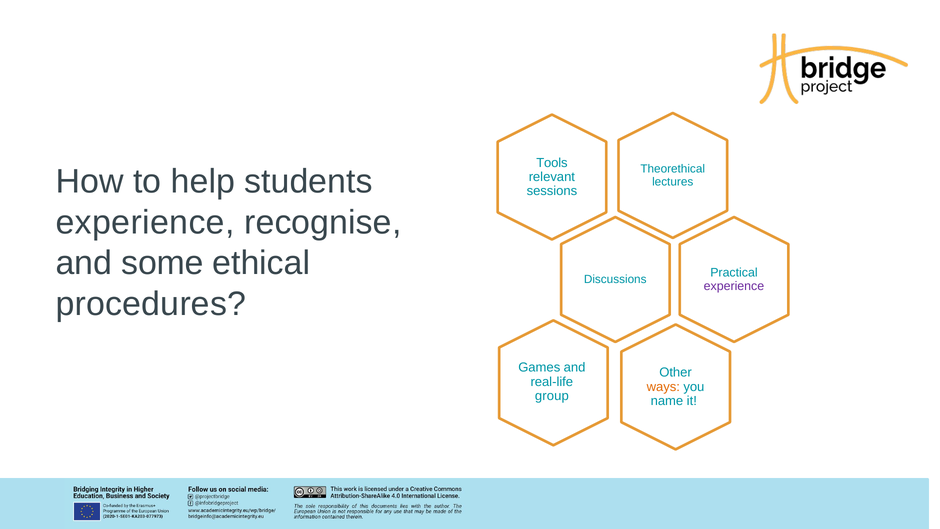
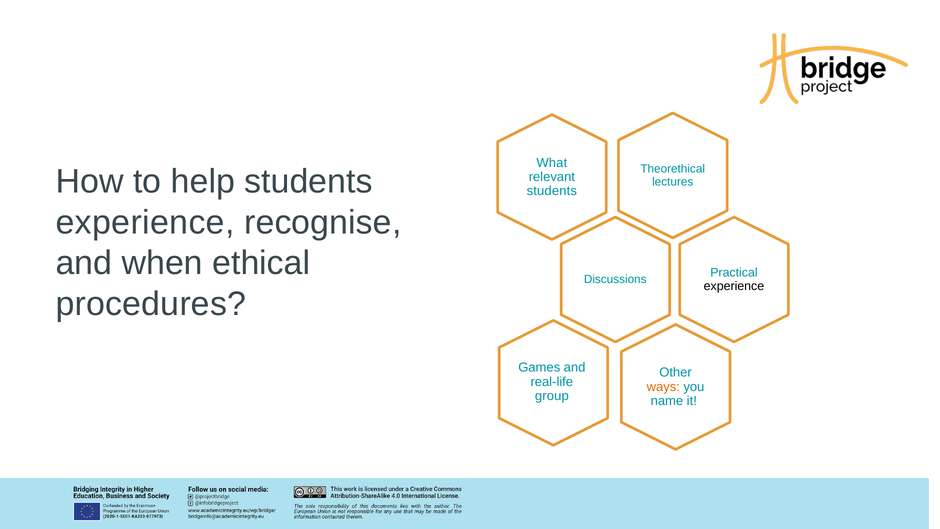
Tools: Tools -> What (552, 163)
sessions: sessions -> students (552, 191)
some: some -> when (162, 263)
experience colour: purple -> black (734, 286)
